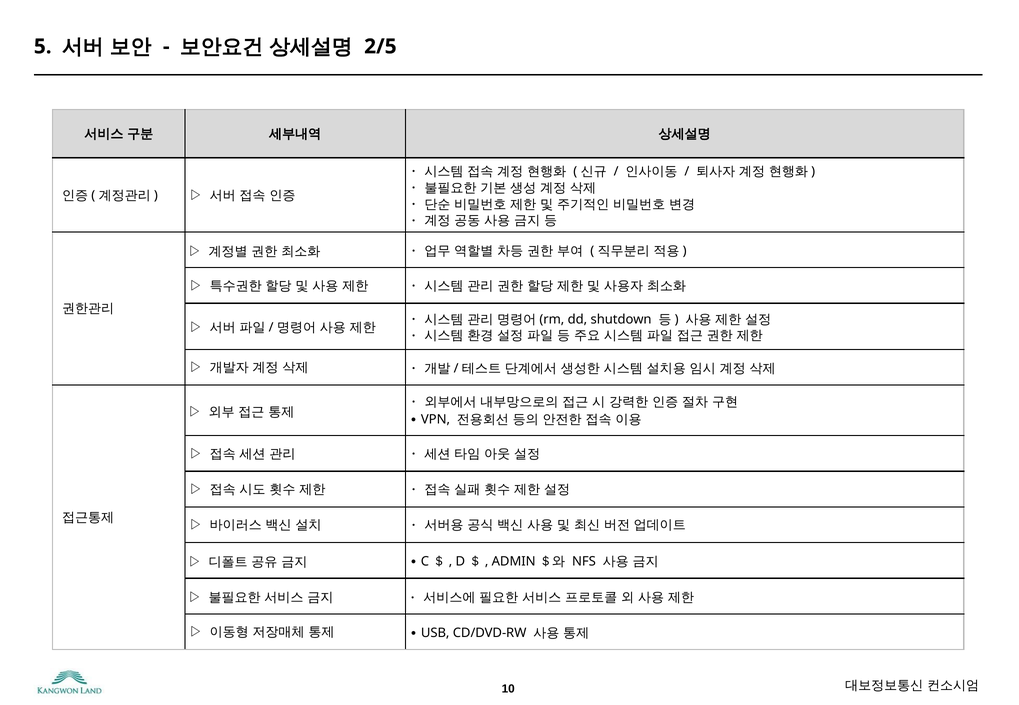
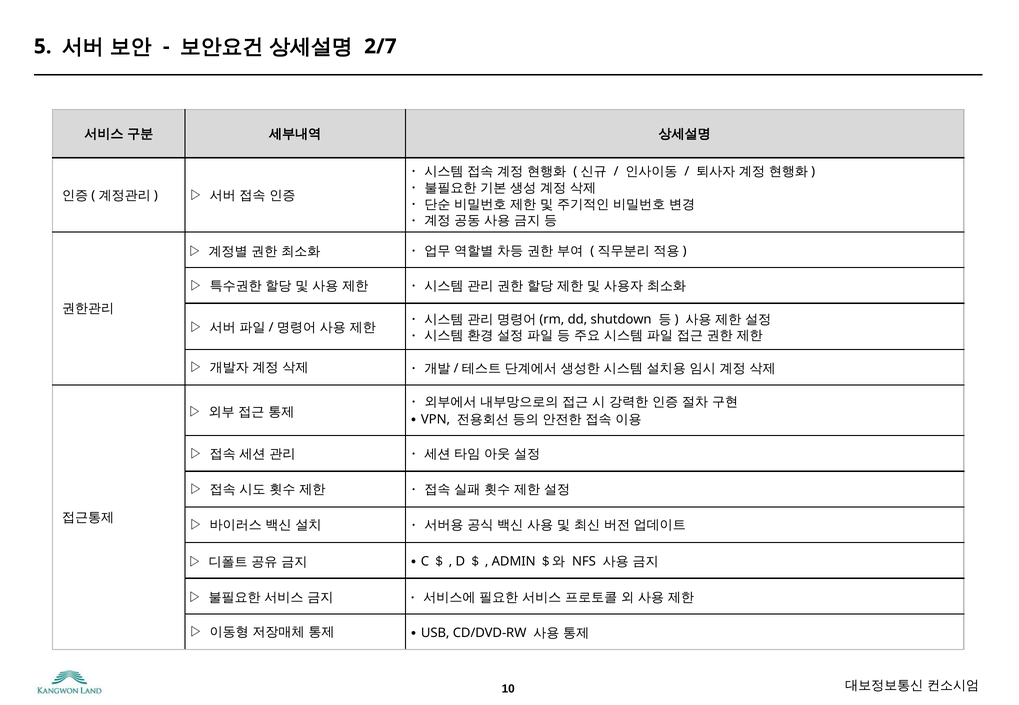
2/5: 2/5 -> 2/7 (380, 47)
